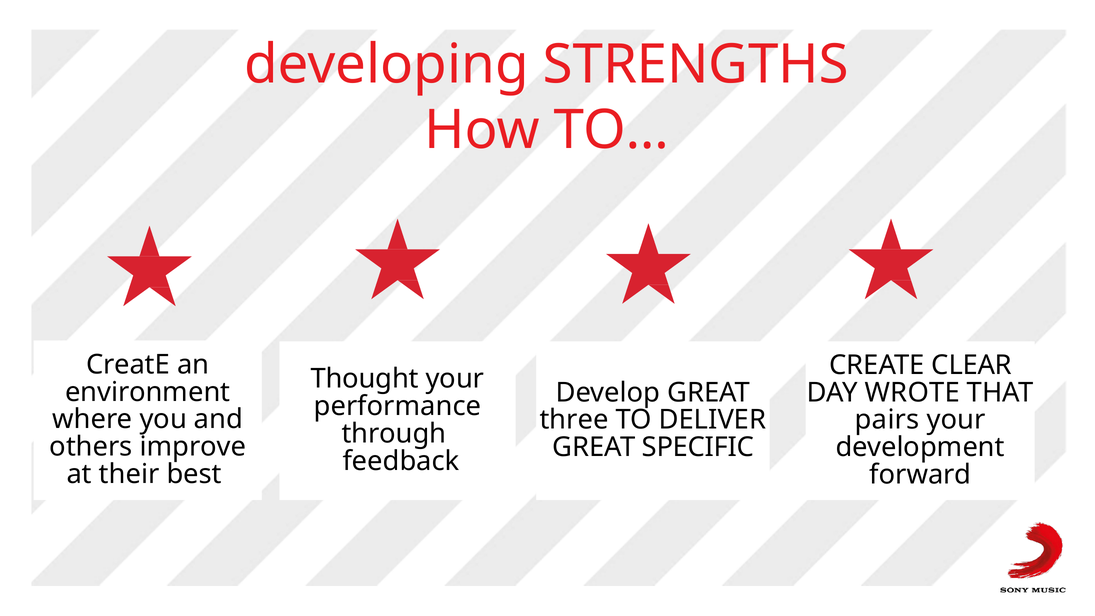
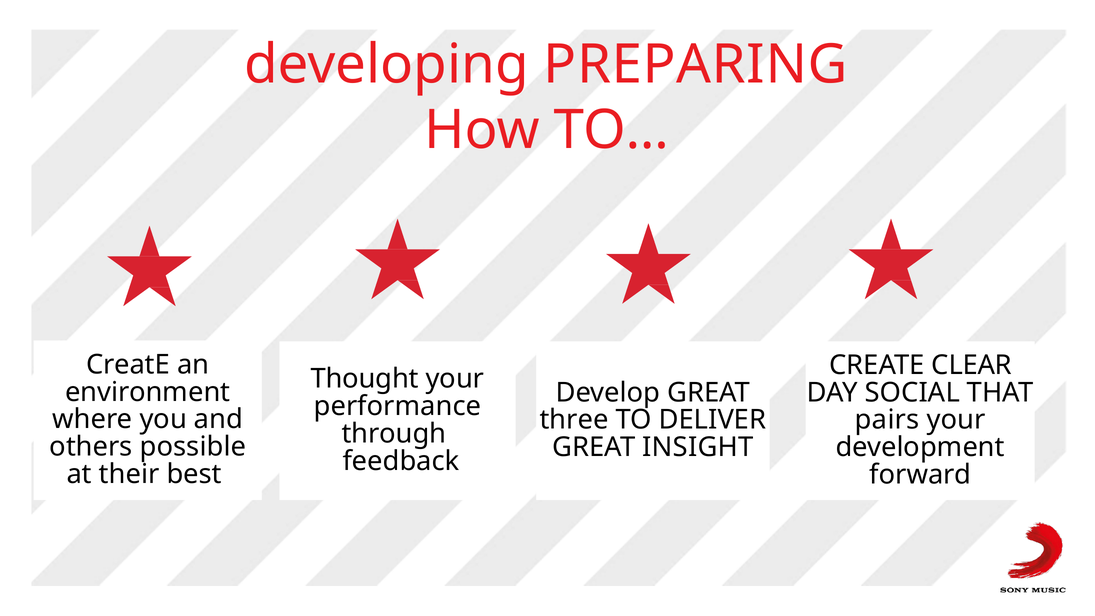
STRENGTHS: STRENGTHS -> PREPARING (695, 65)
WROTE: WROTE -> SOCIAL (912, 392)
improve: improve -> possible (193, 447)
SPECIFIC: SPECIFIC -> INSIGHT (698, 447)
